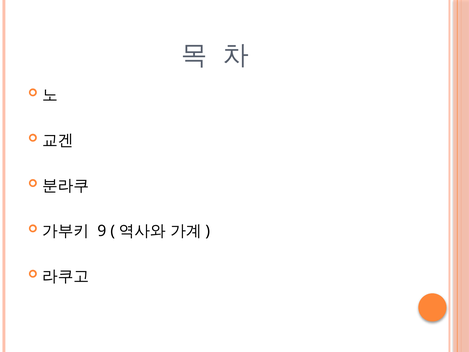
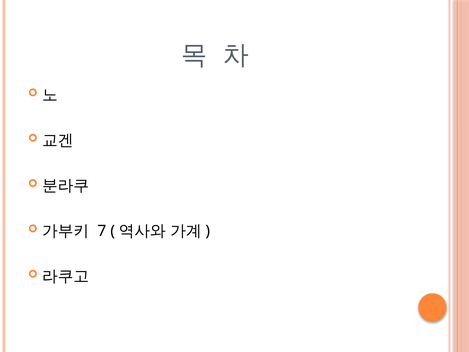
9: 9 -> 7 (102, 231)
